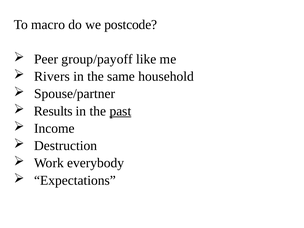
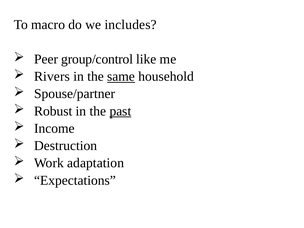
postcode: postcode -> includes (131, 25)
group/payoff: group/payoff -> group/control (97, 59)
same underline: none -> present (121, 76)
Results: Results -> Robust (53, 111)
everybody: everybody -> adaptation (96, 163)
